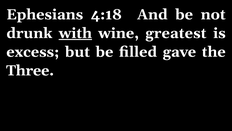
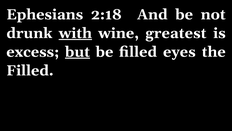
4:18: 4:18 -> 2:18 (106, 14)
but underline: none -> present (78, 52)
gave: gave -> eyes (179, 52)
Three: Three -> Filled (30, 70)
